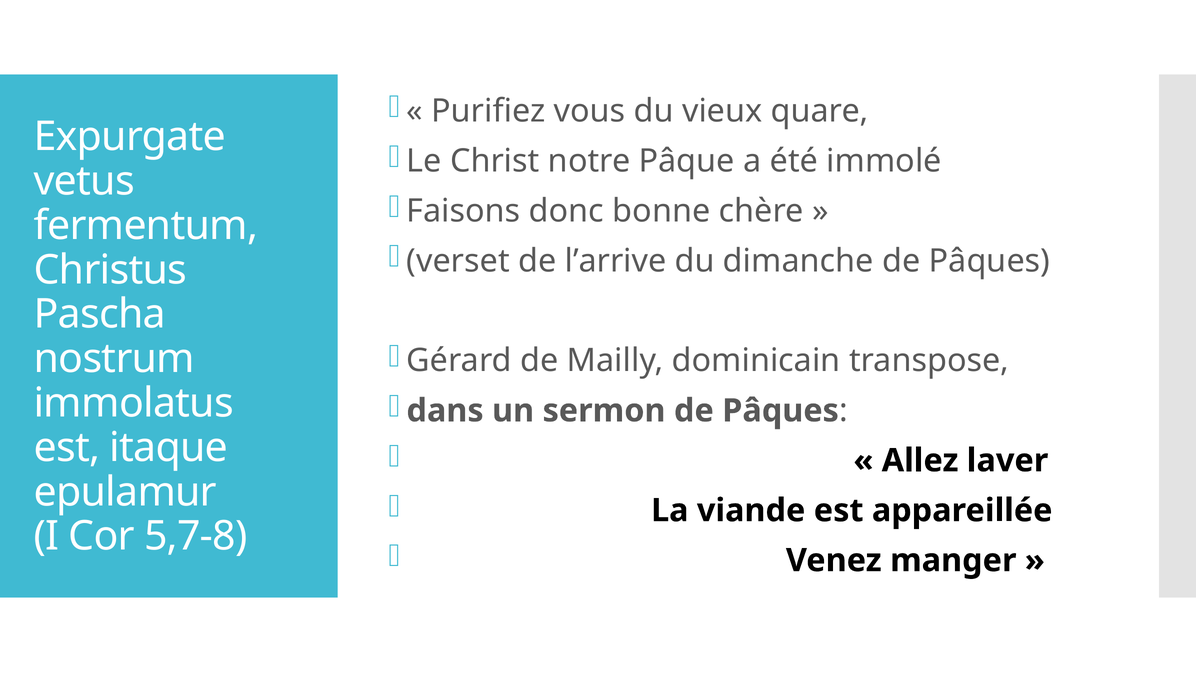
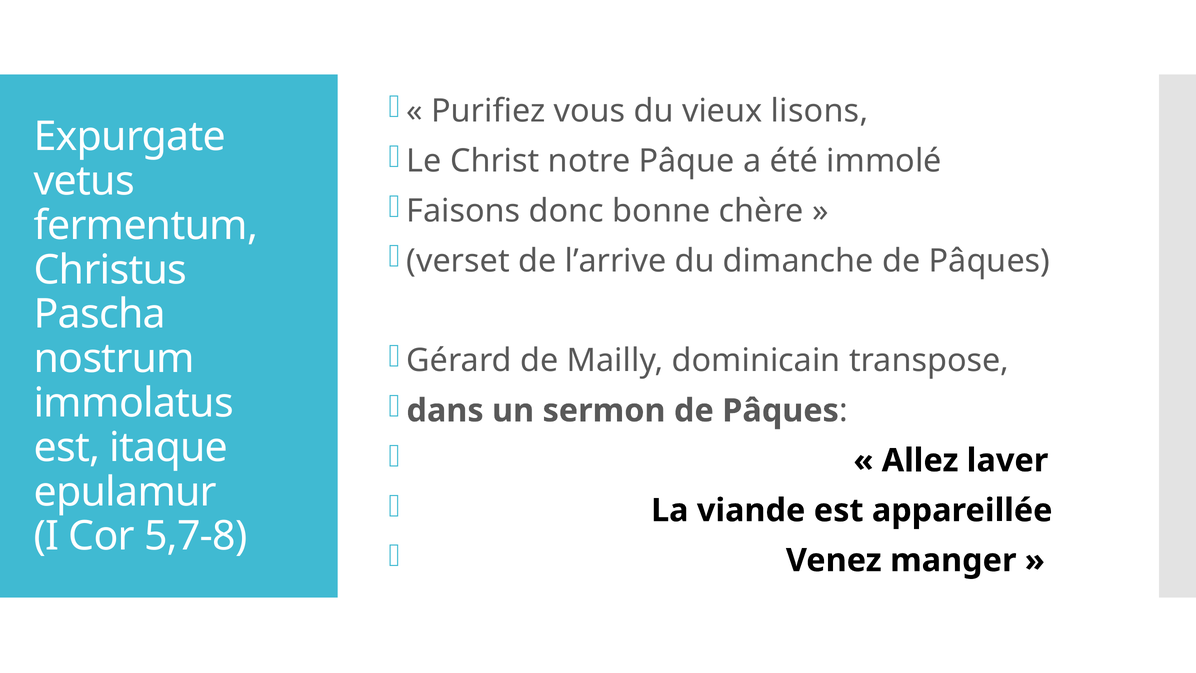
quare: quare -> lisons (820, 111)
